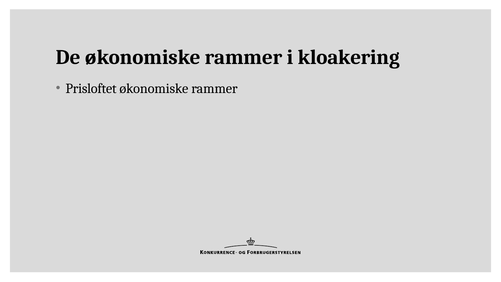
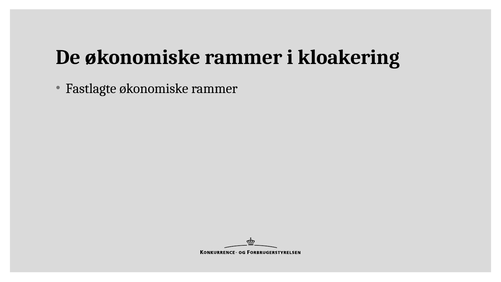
Prisloftet: Prisloftet -> Fastlagte (91, 88)
